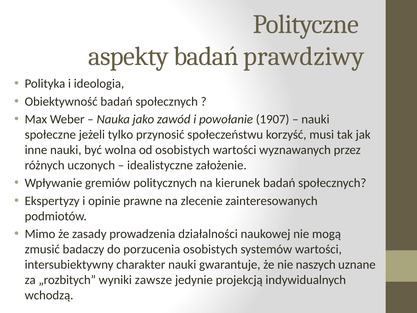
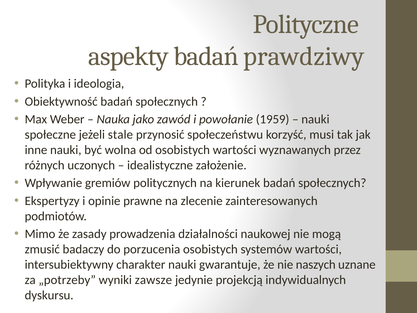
1907: 1907 -> 1959 (273, 119)
tylko: tylko -> stale (120, 135)
„rozbitych: „rozbitych -> „potrzeby (67, 280)
wchodzą: wchodzą -> dyskursu (49, 295)
